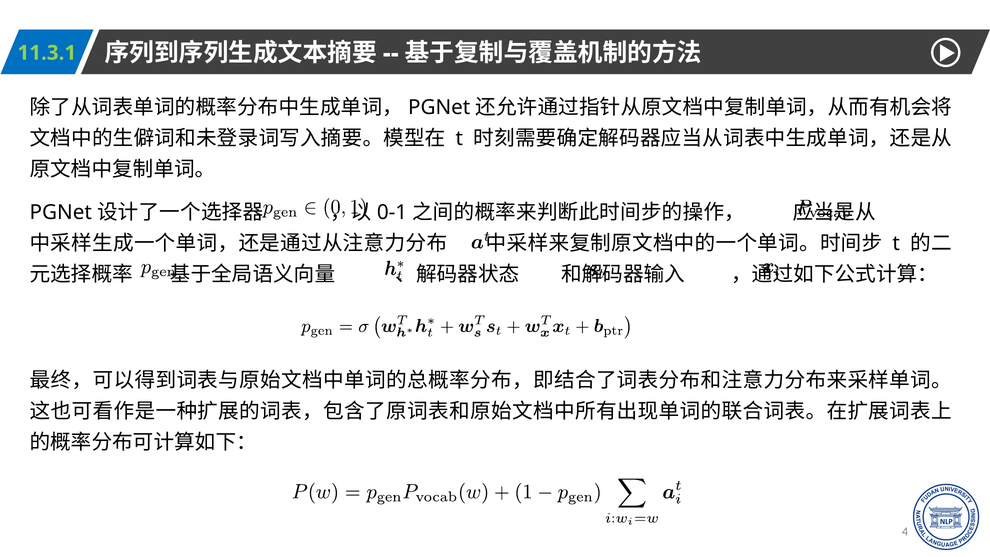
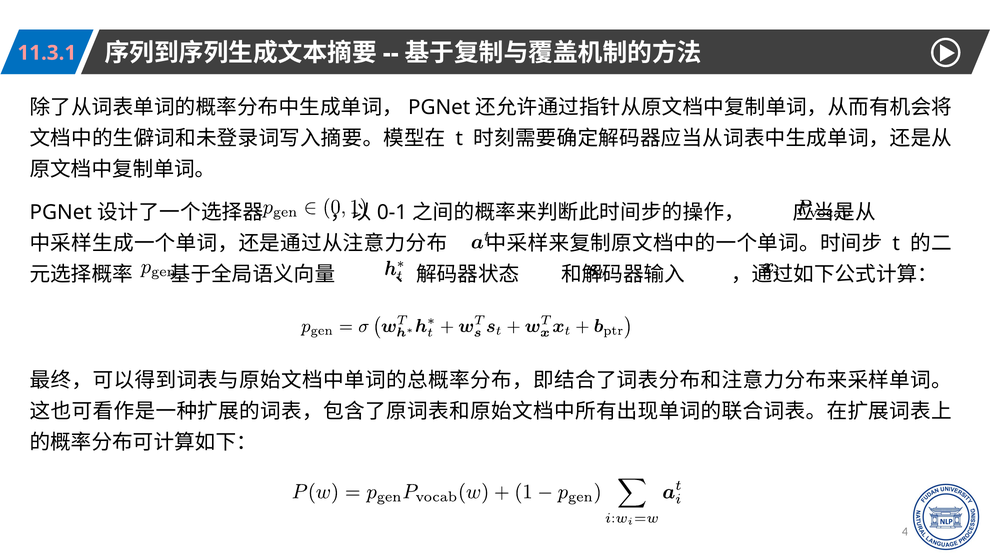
11.3.1 colour: light green -> pink (47, 53)
